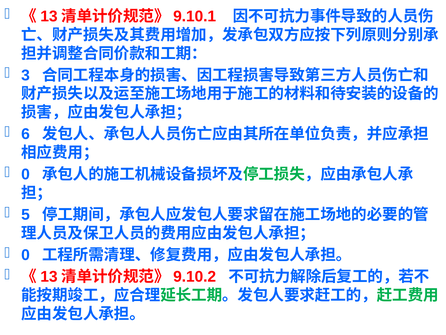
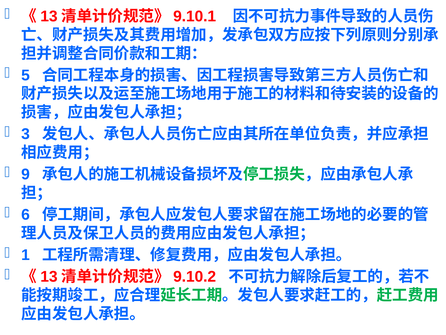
3: 3 -> 5 (25, 75)
6: 6 -> 3 (25, 134)
0: 0 -> 9 (25, 174)
5: 5 -> 6 (25, 214)
0: 0 -> 1 (25, 255)
